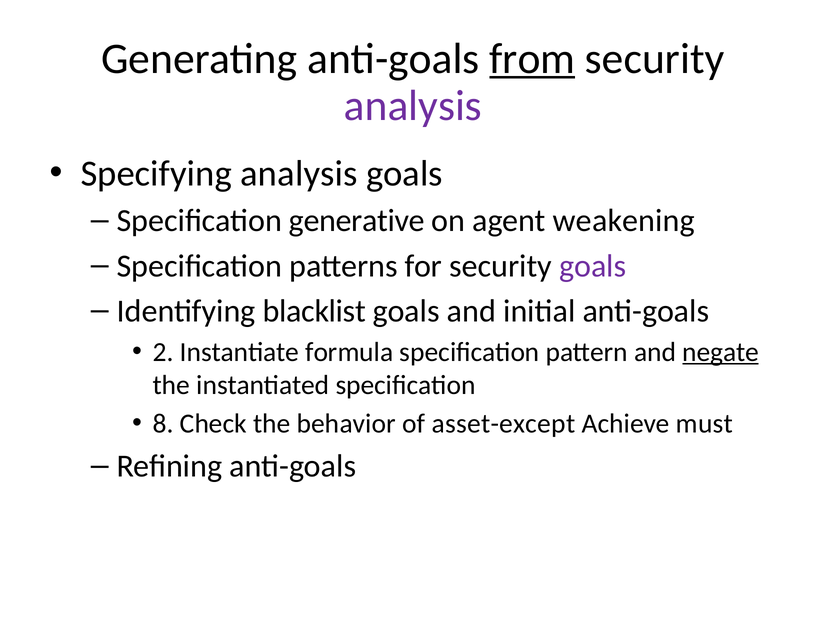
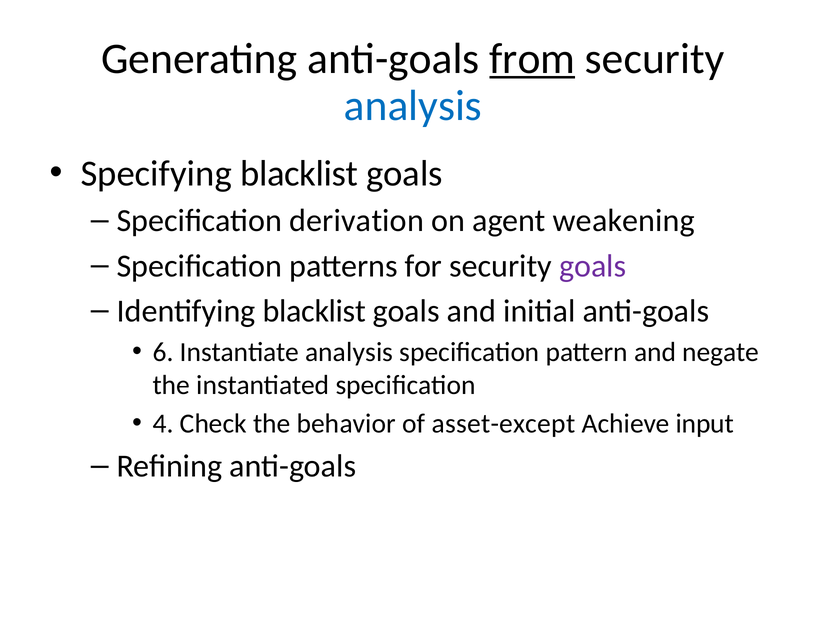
analysis colour: purple -> blue (413, 106)
Specifying analysis: analysis -> blacklist (299, 173)
generative: generative -> derivation (357, 221)
2: 2 -> 6 (163, 352)
Instantiate formula: formula -> analysis (349, 352)
negate underline: present -> none (721, 352)
8: 8 -> 4 (163, 423)
must: must -> input (705, 423)
